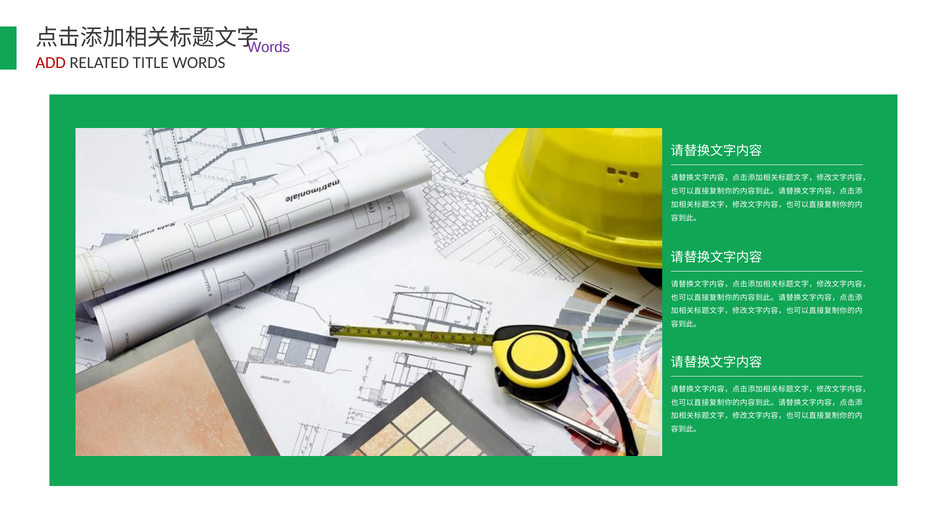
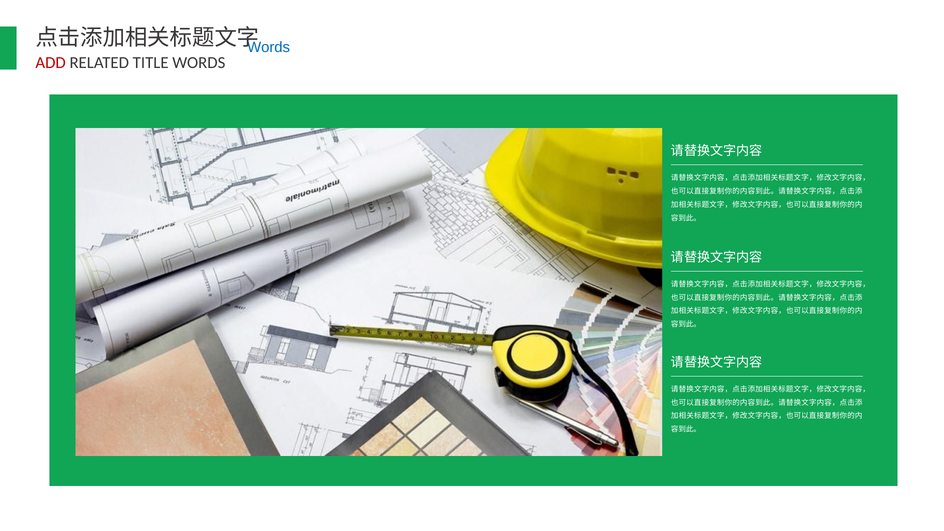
Words colour: purple -> blue (269, 47)
